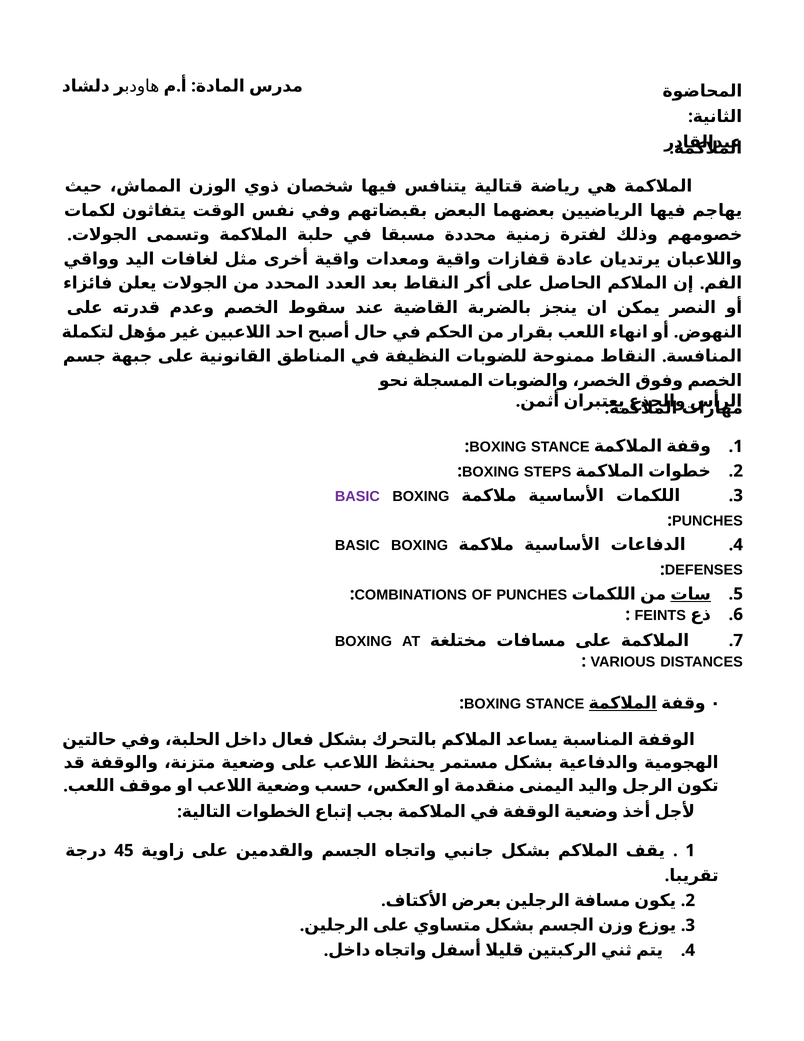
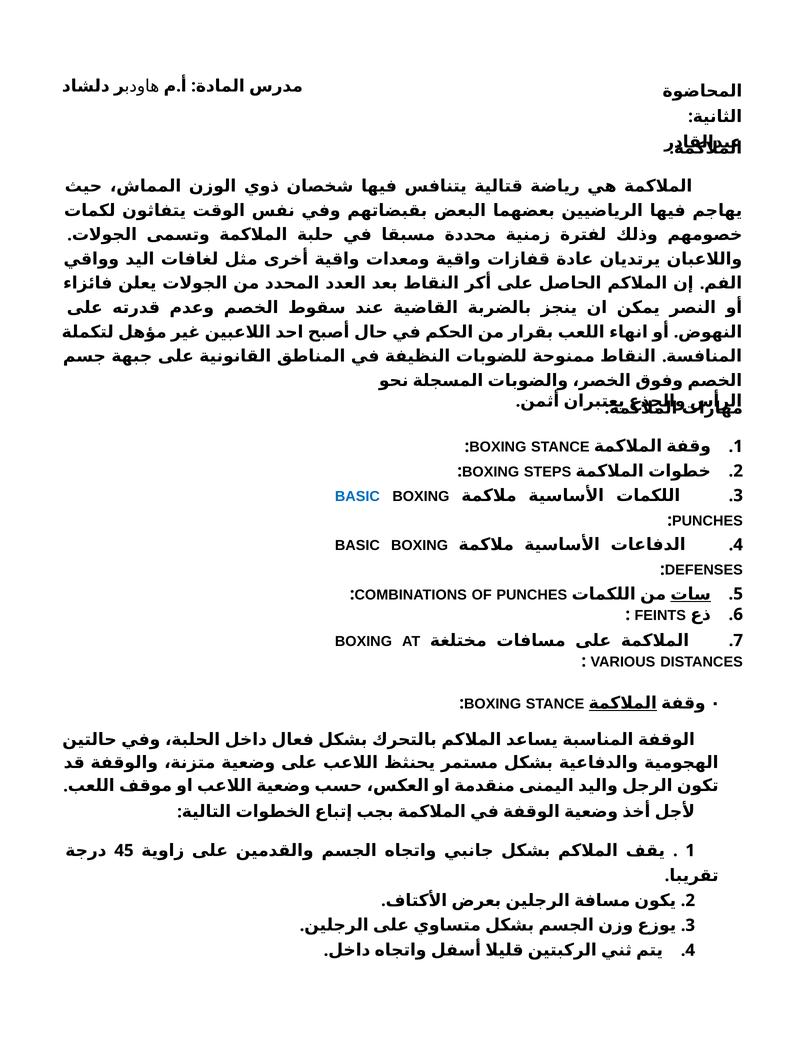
BASIC colour: purple -> blue (357, 496)
